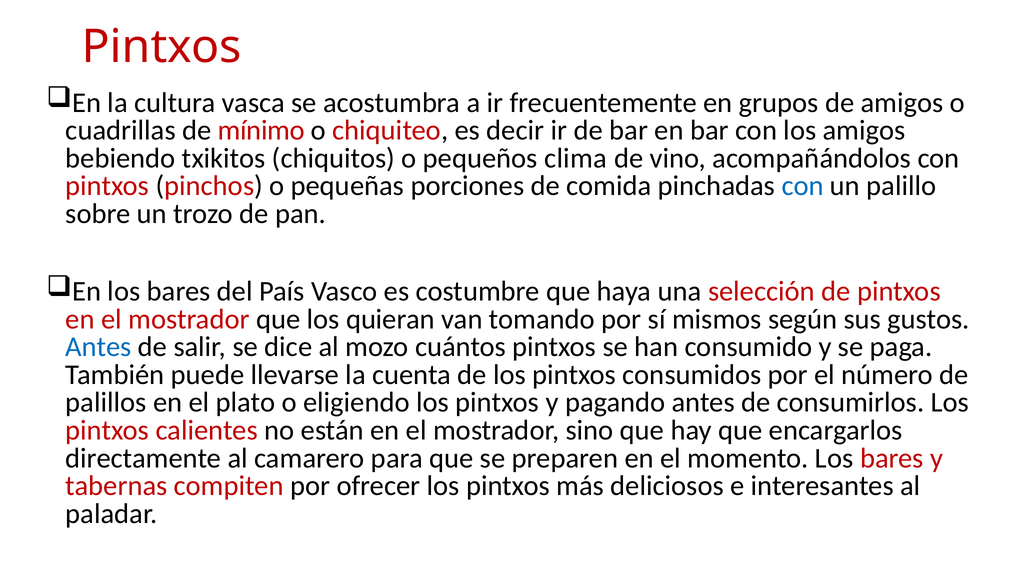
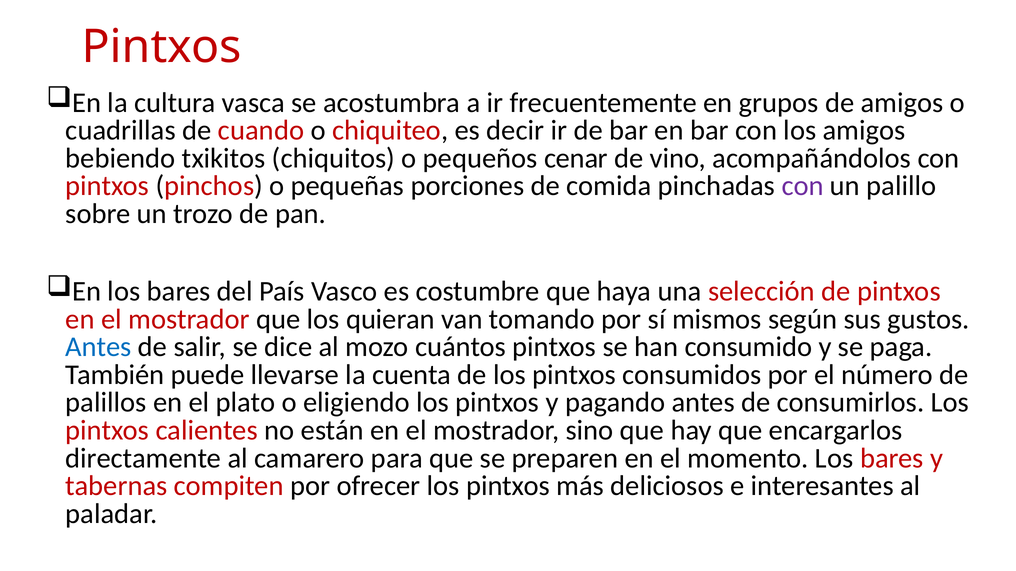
mínimo: mínimo -> cuando (261, 130)
clima: clima -> cenar (576, 158)
con colour: blue -> purple (803, 186)
